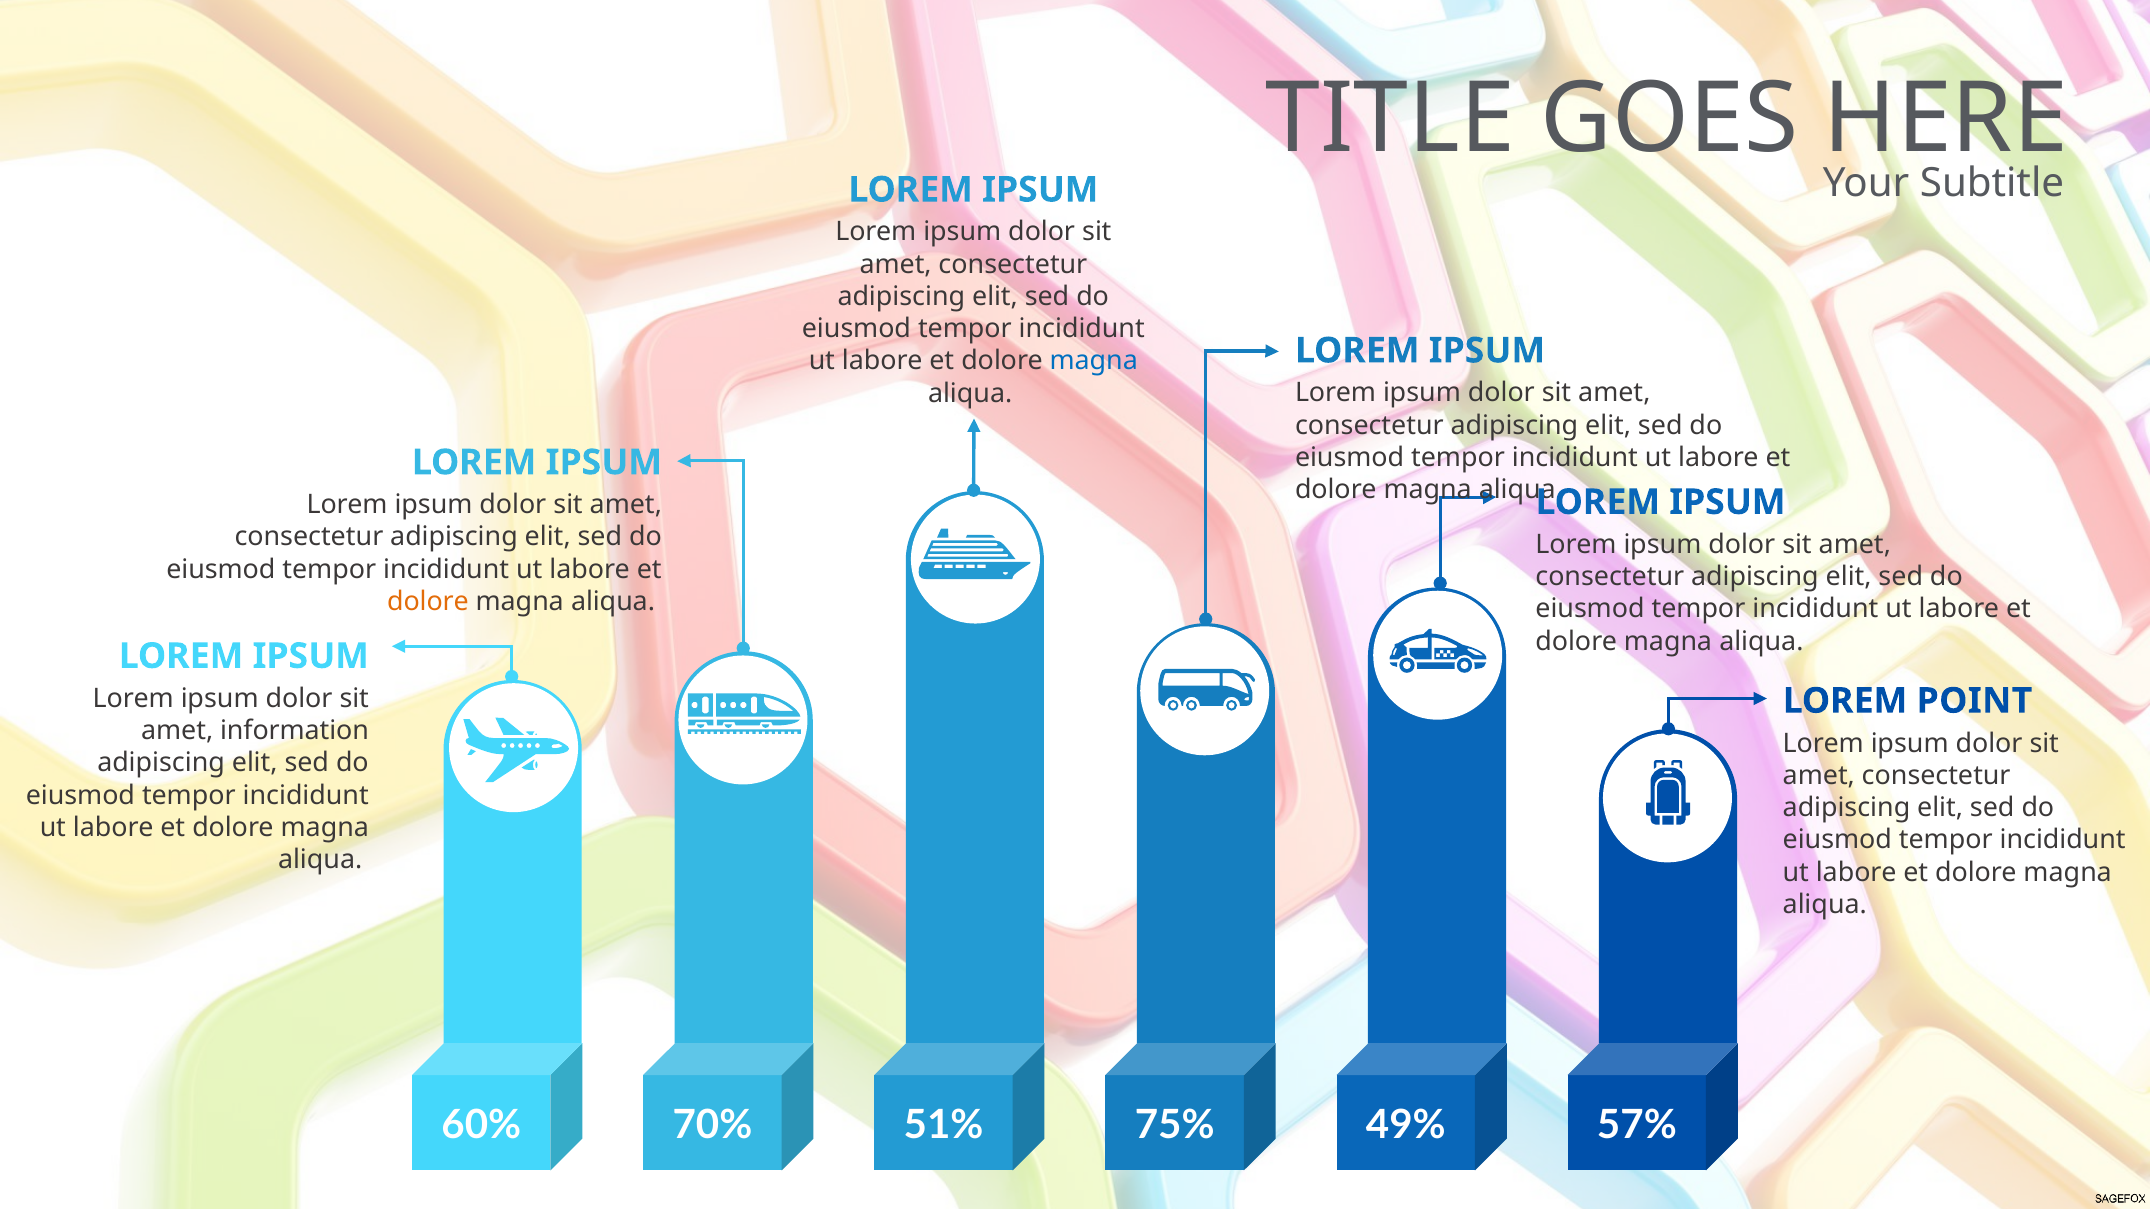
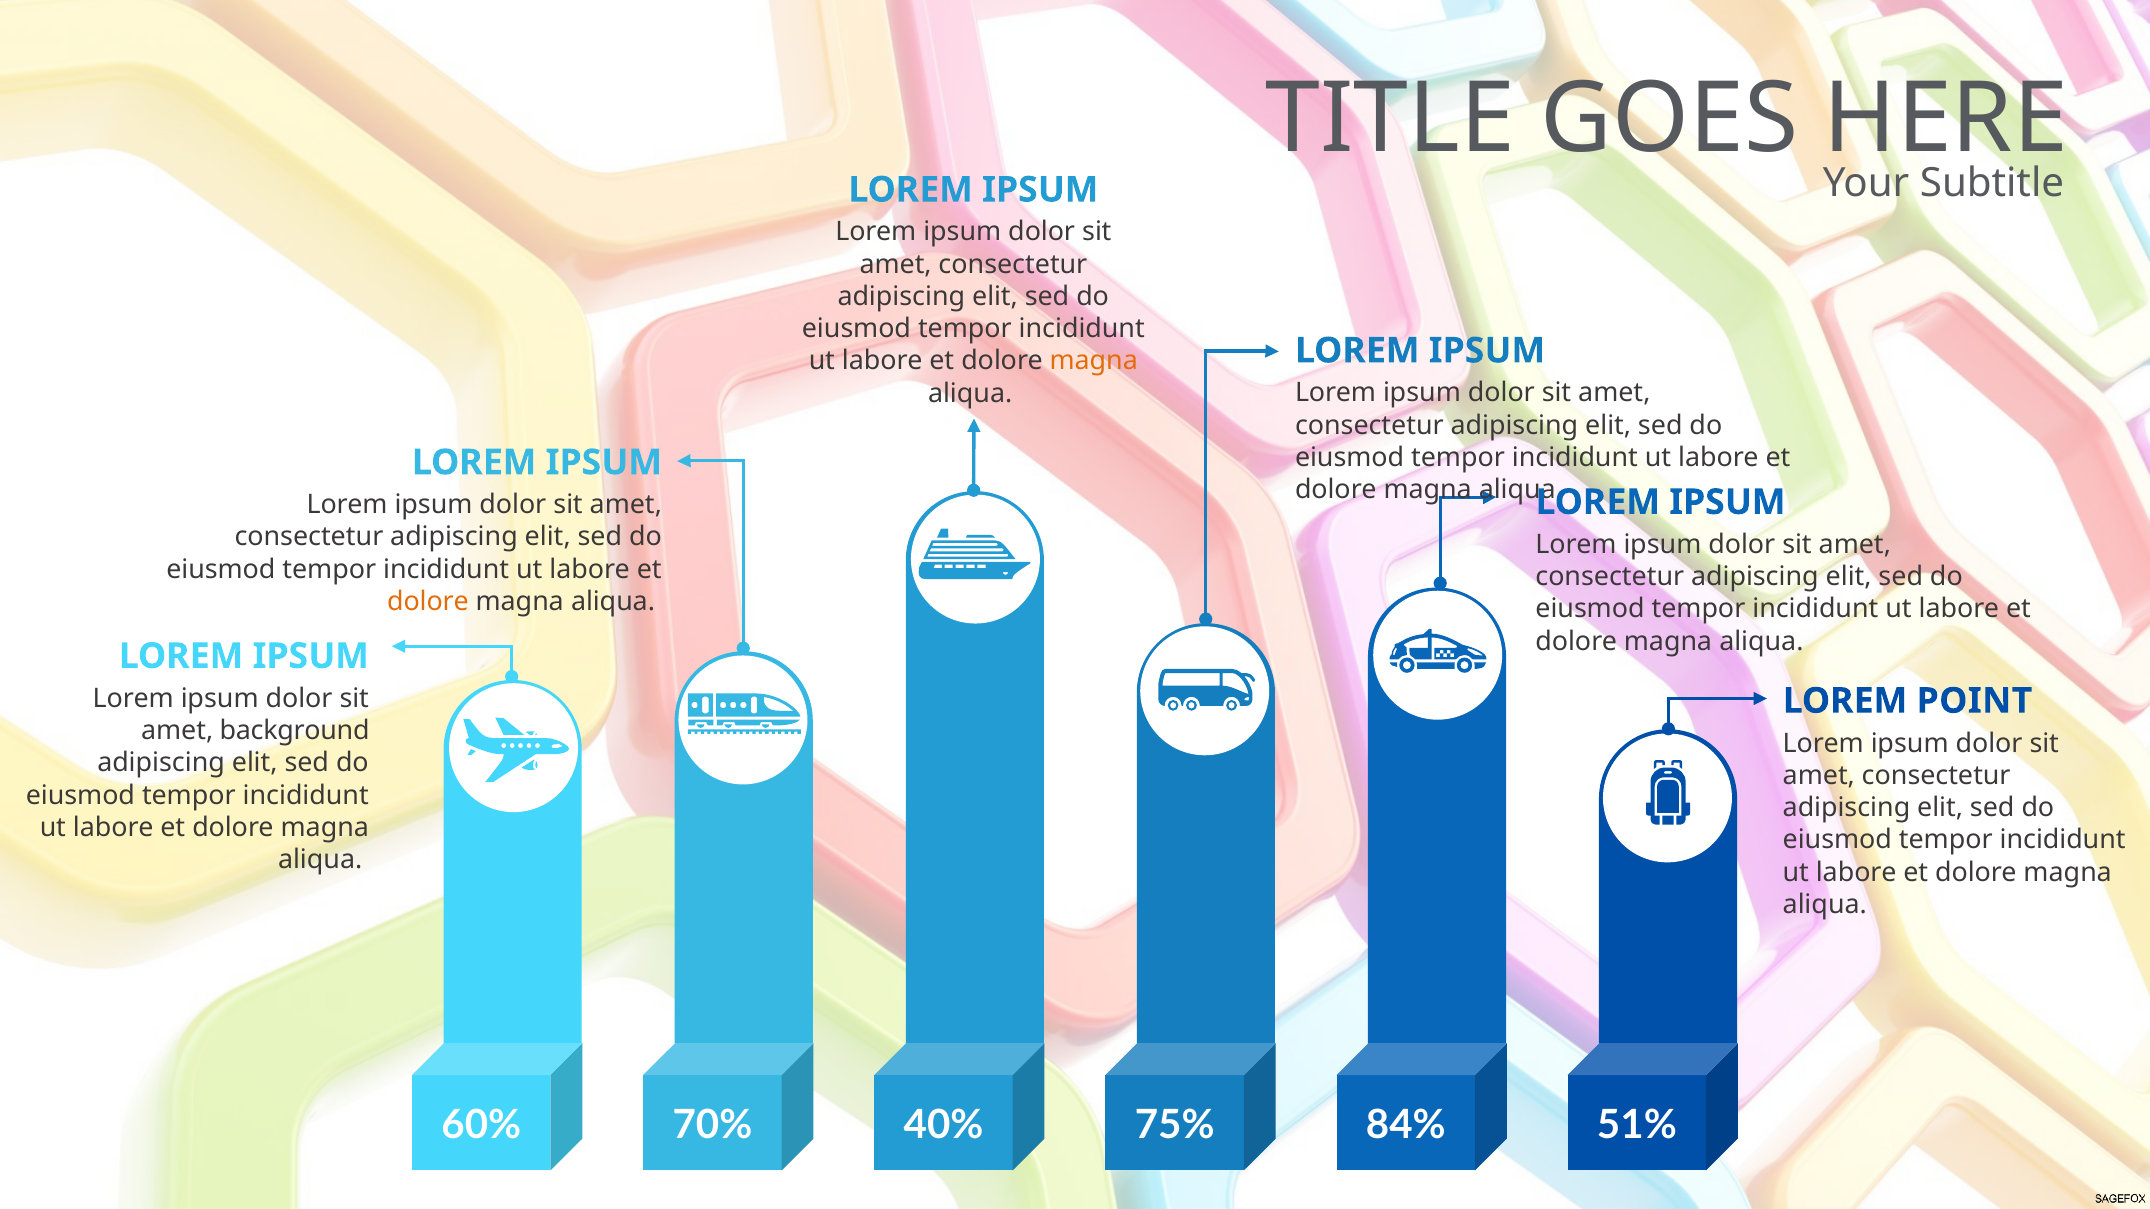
magna colour: blue -> orange (1094, 361)
information: information -> background (295, 731)
51%: 51% -> 40% (944, 1126)
49%: 49% -> 84% (1406, 1126)
57%: 57% -> 51% (1637, 1126)
